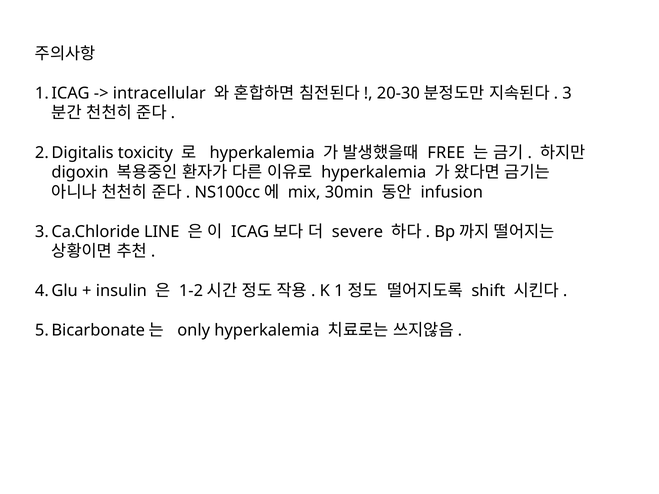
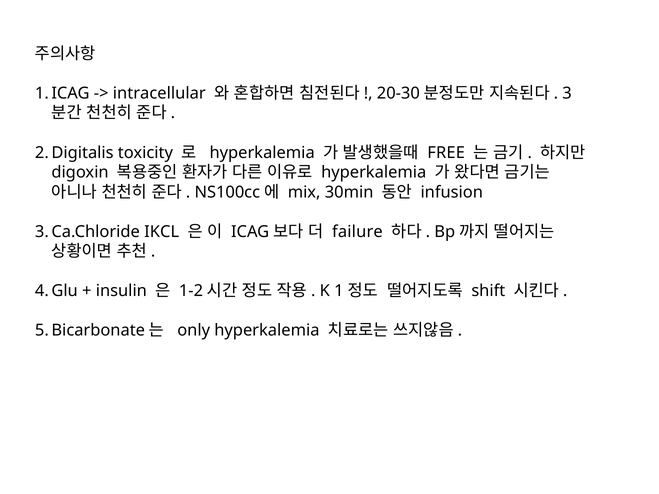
LINE: LINE -> IKCL (162, 232)
severe: severe -> failure (357, 232)
